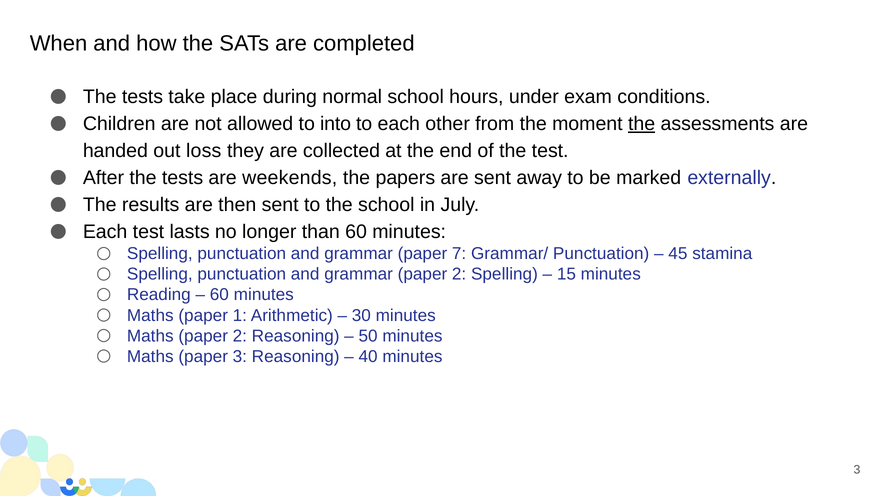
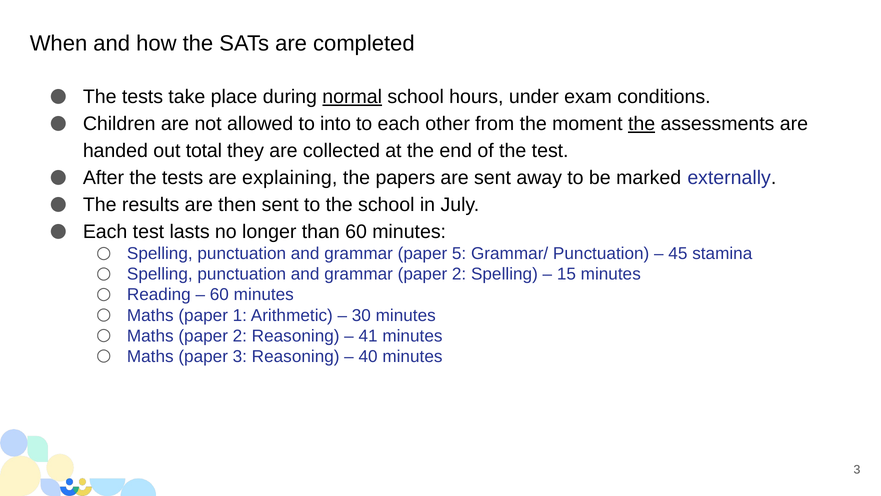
normal underline: none -> present (352, 97)
loss: loss -> total (204, 151)
weekends: weekends -> explaining (290, 178)
7: 7 -> 5 (459, 253)
50: 50 -> 41 (368, 336)
